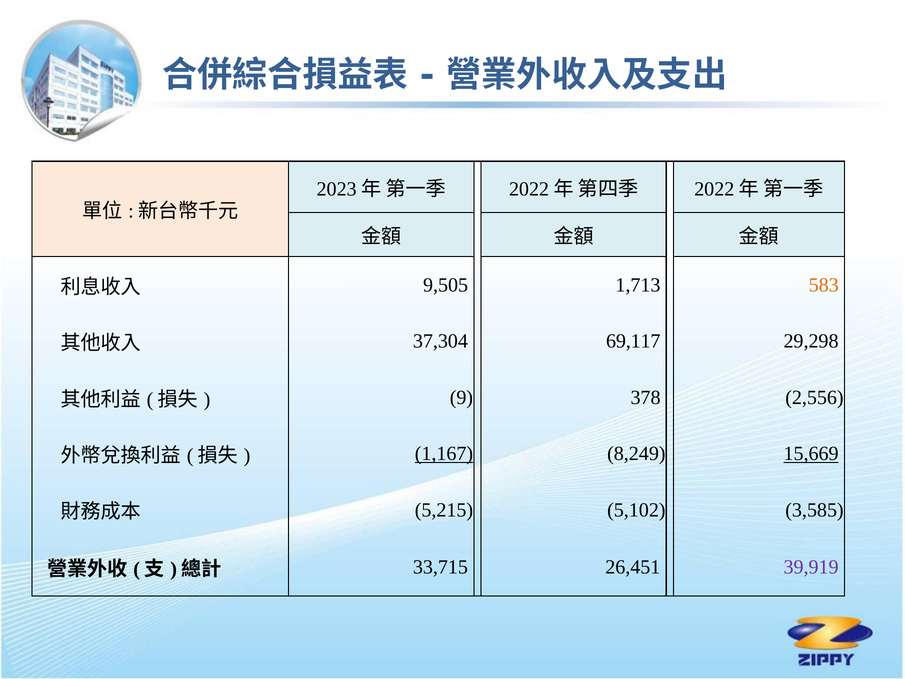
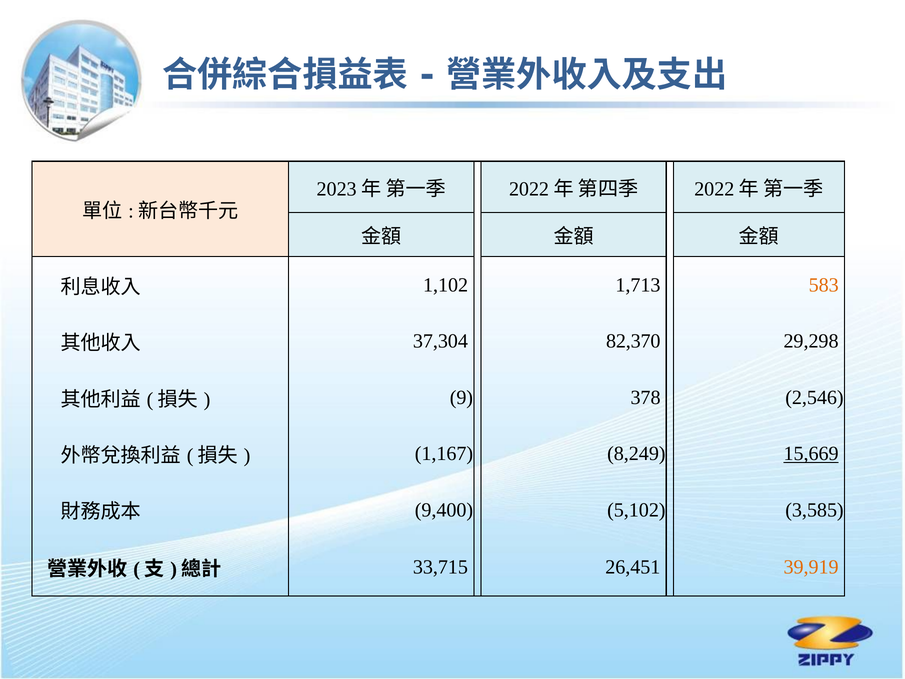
9,505: 9,505 -> 1,102 (446, 285)
69,117: 69,117 -> 82,370 (633, 341)
2,556: 2,556 -> 2,546 (815, 397)
1,167 underline: present -> none (444, 454)
5,215: 5,215 -> 9,400 (444, 510)
39,919 colour: purple -> orange (811, 567)
